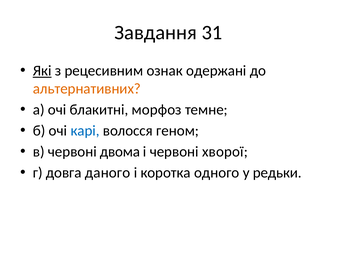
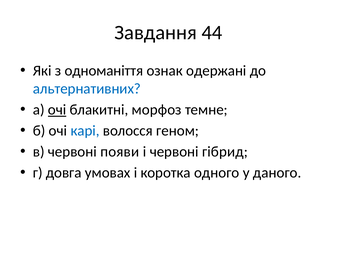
31: 31 -> 44 (212, 33)
Які underline: present -> none (42, 71)
рецесивним: рецесивним -> одноманіття (104, 71)
альтернативних colour: orange -> blue (87, 89)
очі underline: none -> present (57, 110)
двома: двома -> появи (120, 152)
хворої: хворої -> гібрид (225, 152)
даного: даного -> умовах (108, 173)
редьки: редьки -> даного (277, 173)
